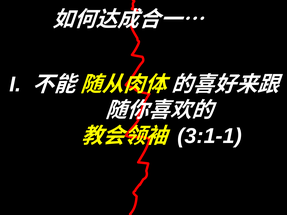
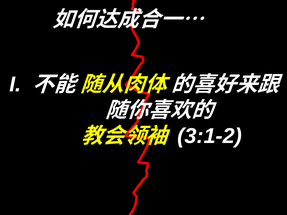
3:1-1: 3:1-1 -> 3:1-2 (210, 136)
